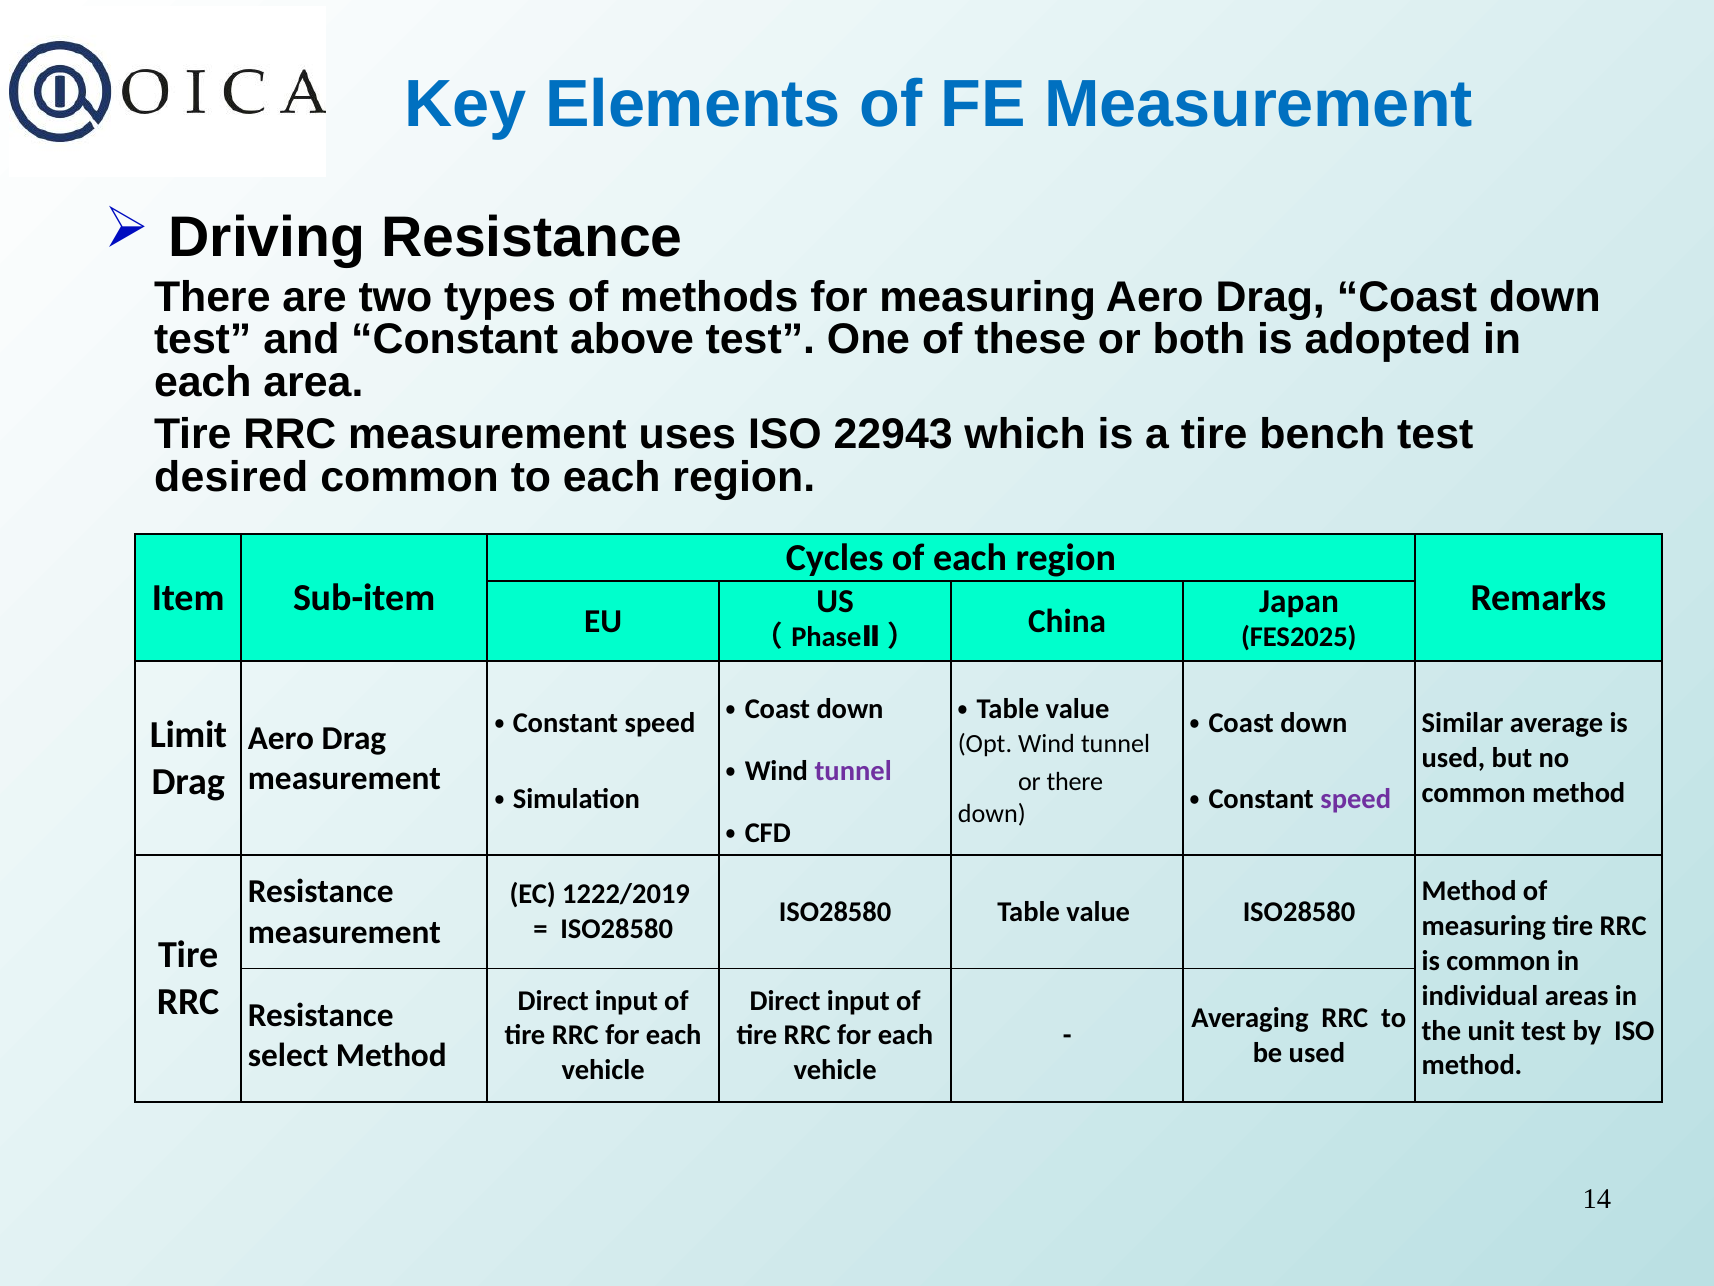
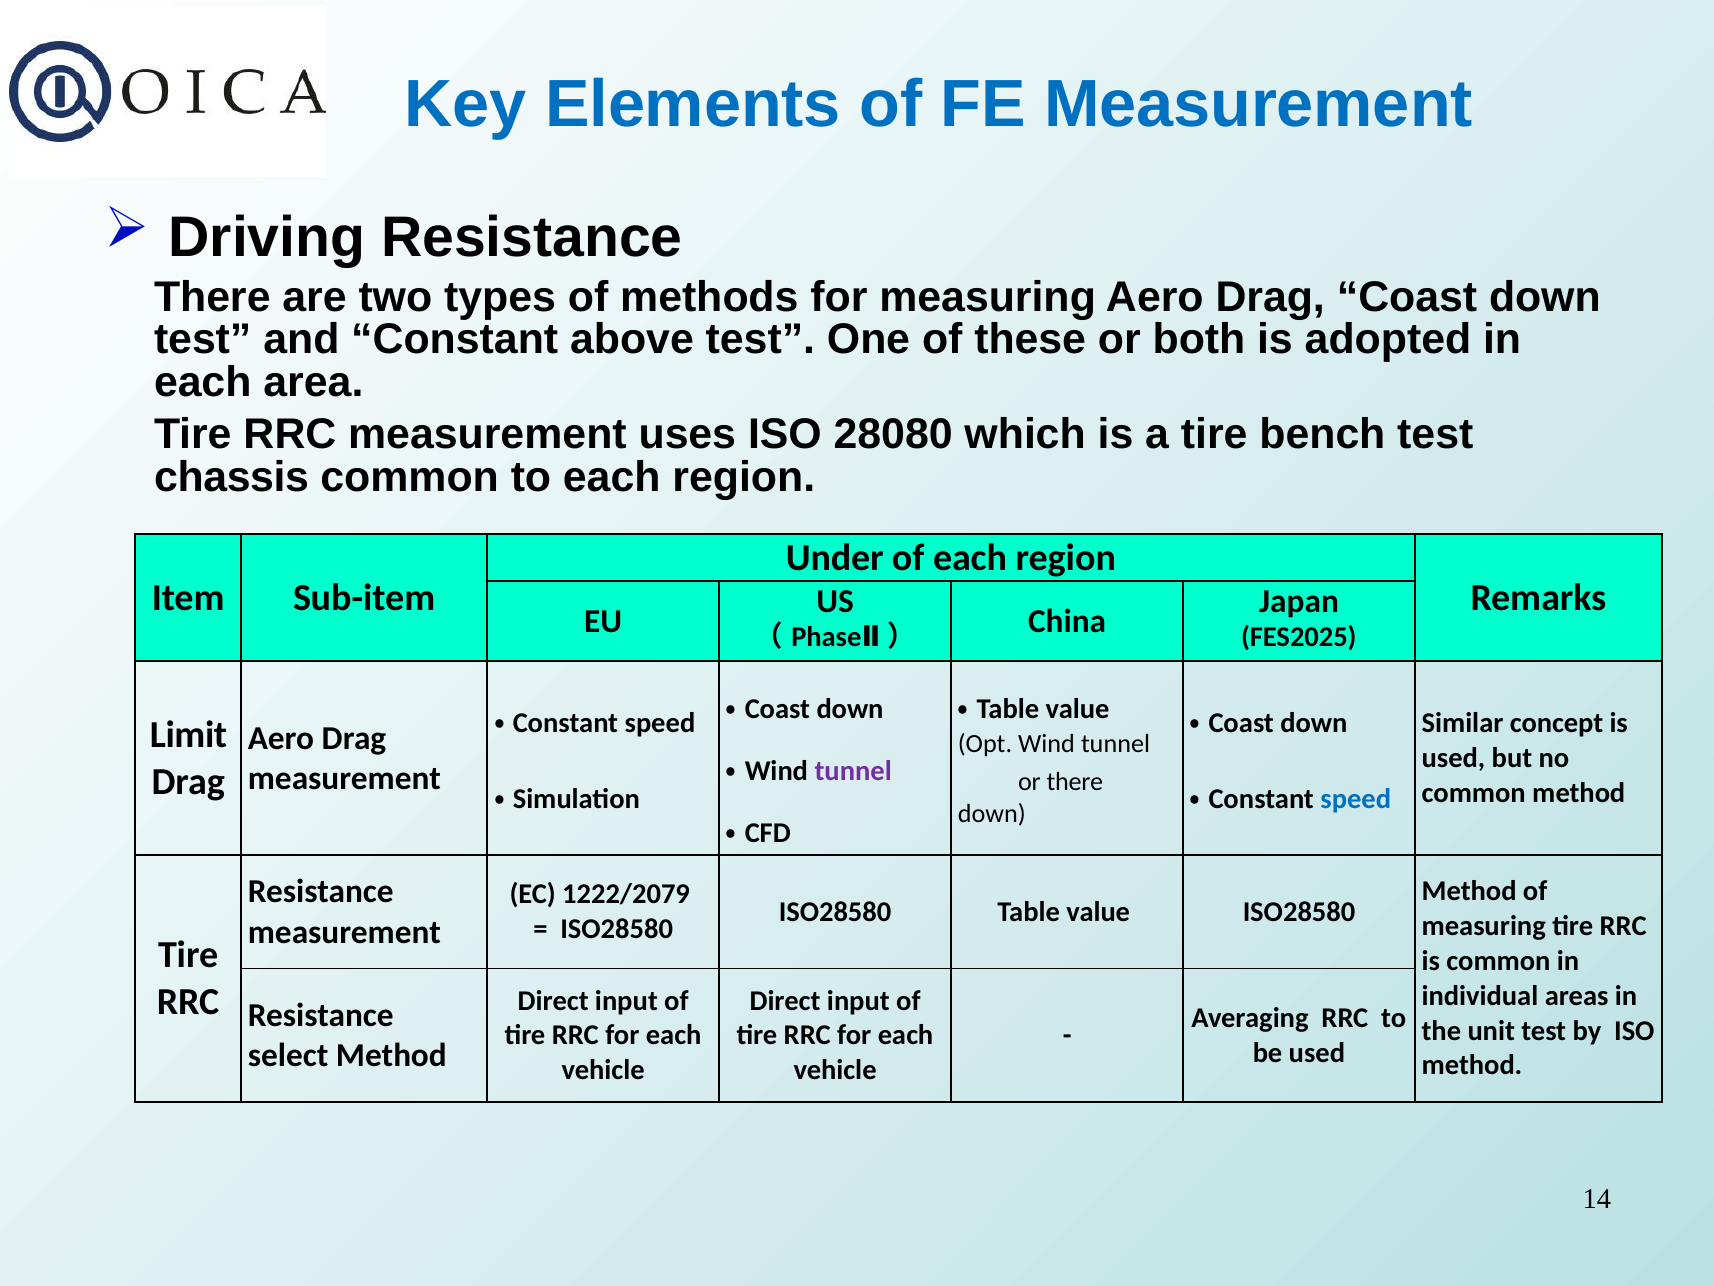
22943: 22943 -> 28080 (893, 434)
desired: desired -> chassis (232, 477)
Cycles: Cycles -> Under (835, 558)
average: average -> concept (1557, 723)
speed colour: purple -> blue (1356, 799)
1222/2019: 1222/2019 -> 1222/2079 (626, 894)
